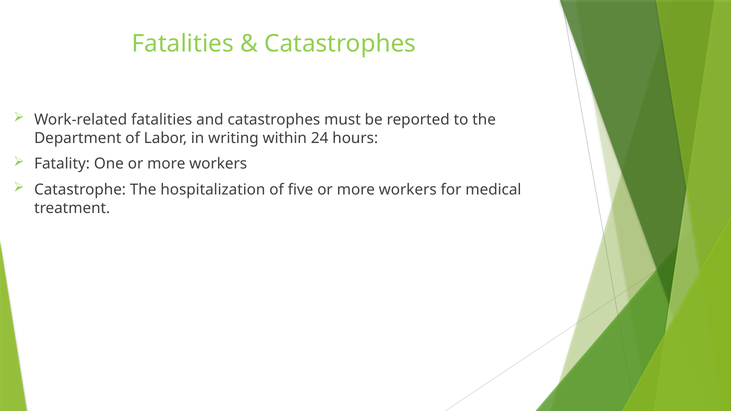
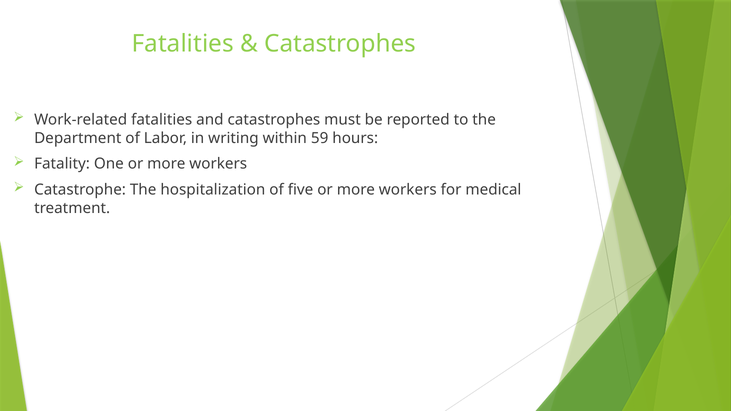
24: 24 -> 59 (320, 138)
